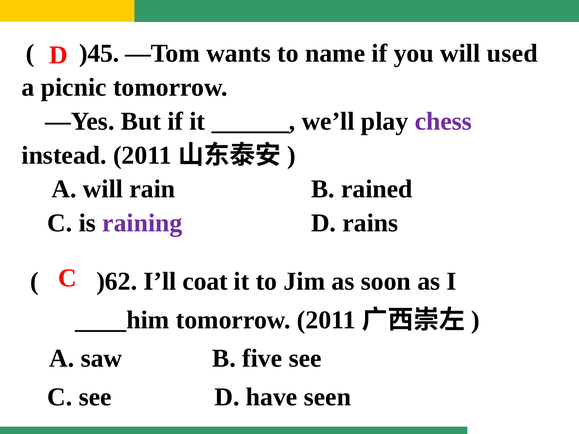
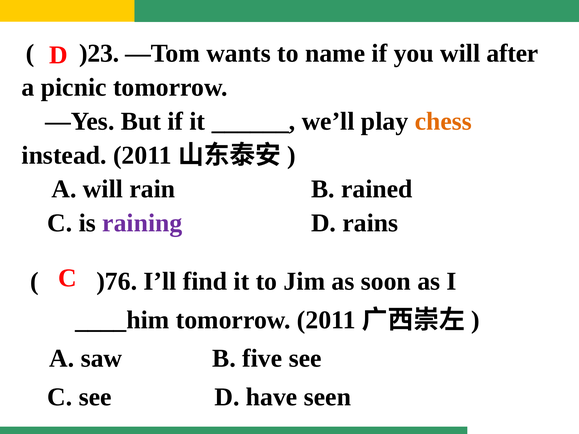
)45: )45 -> )23 (99, 53)
used: used -> after (513, 53)
chess colour: purple -> orange (443, 121)
)62: )62 -> )76 (117, 281)
coat: coat -> find (205, 281)
